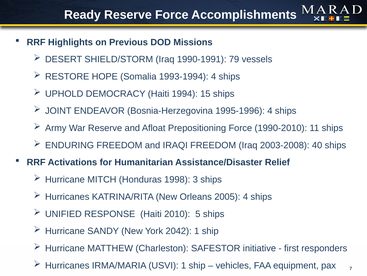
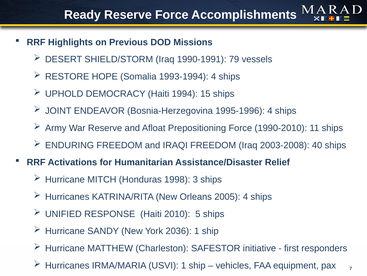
2042: 2042 -> 2036 (179, 231)
